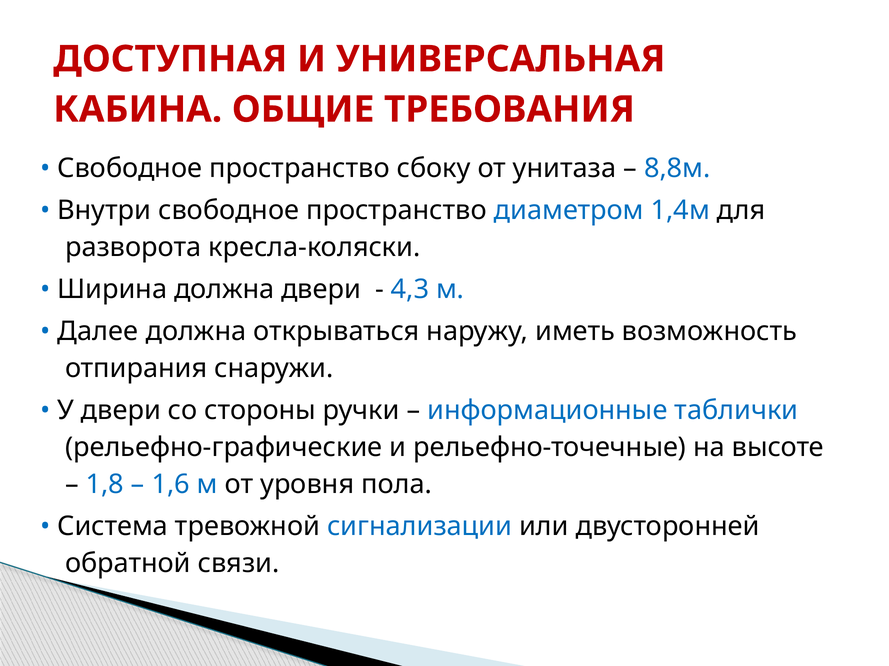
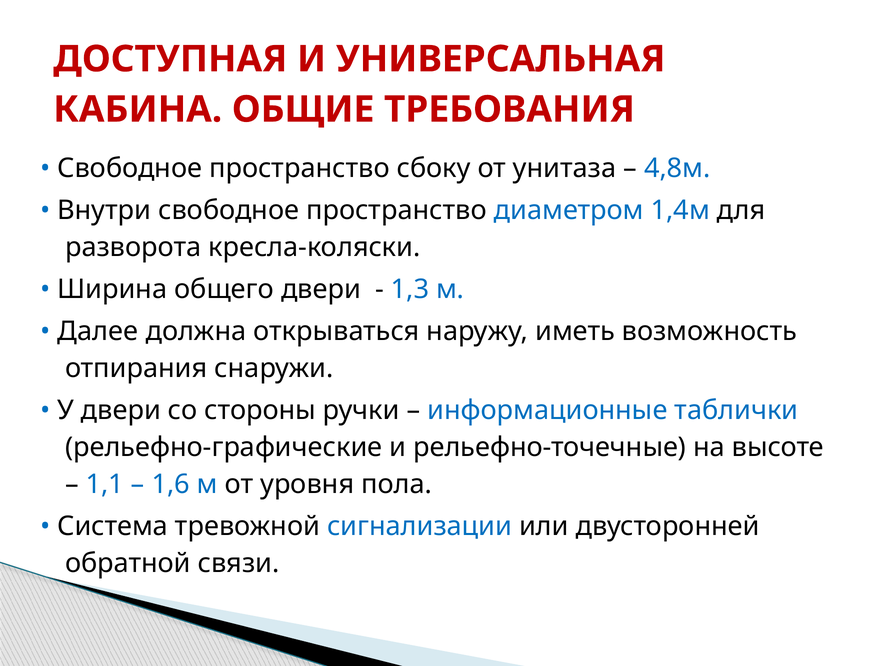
8,8м: 8,8м -> 4,8м (677, 168)
Ширина должна: должна -> общего (224, 290)
4,3: 4,3 -> 1,3 (410, 290)
1,8: 1,8 -> 1,1 (105, 485)
